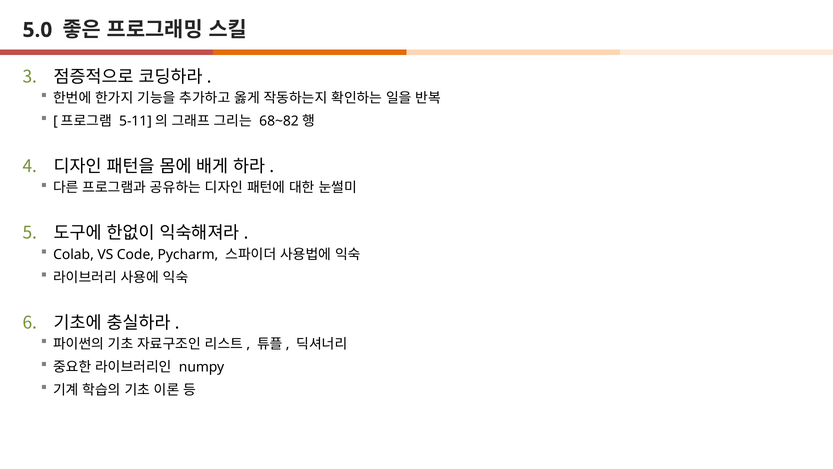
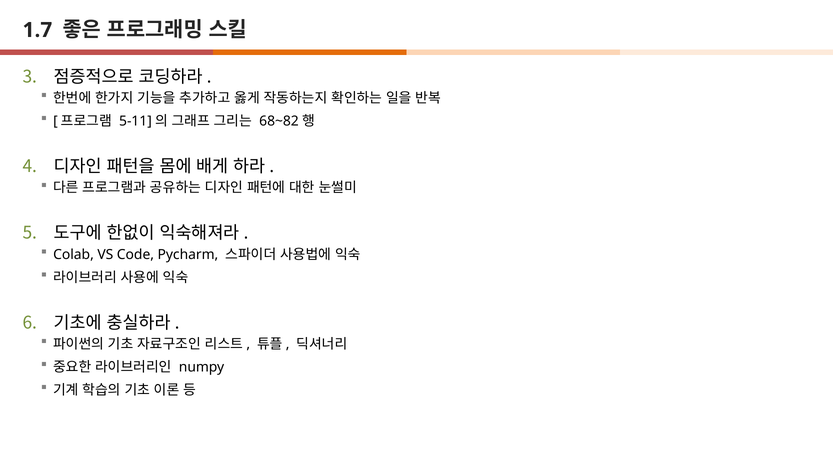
5.0: 5.0 -> 1.7 (37, 30)
